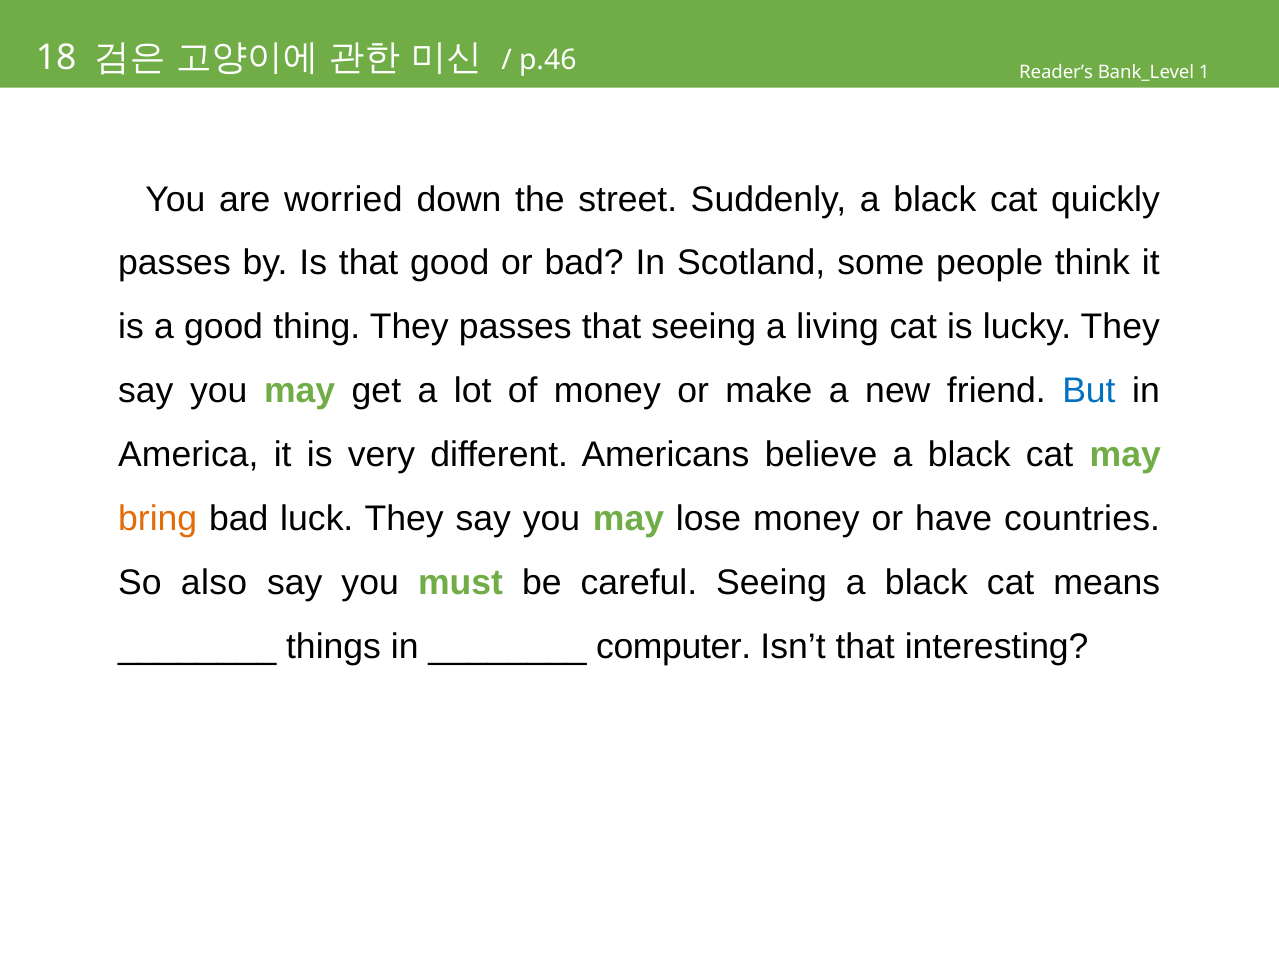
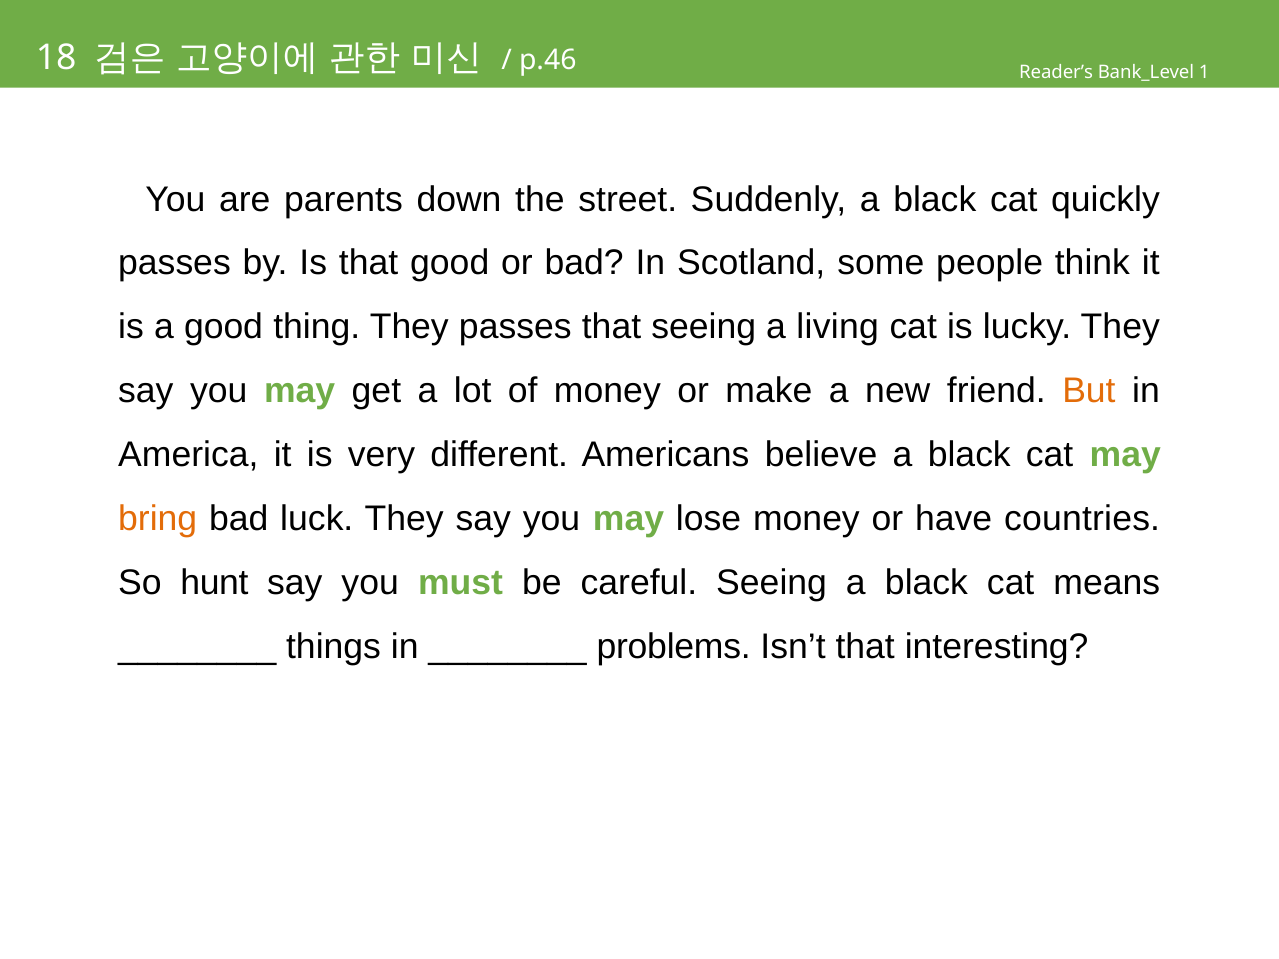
worried: worried -> parents (343, 199)
But colour: blue -> orange (1089, 391)
also: also -> hunt (214, 583)
computer: computer -> problems (674, 647)
